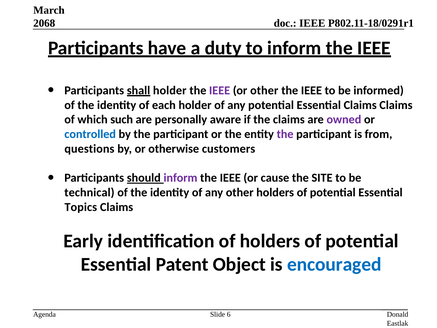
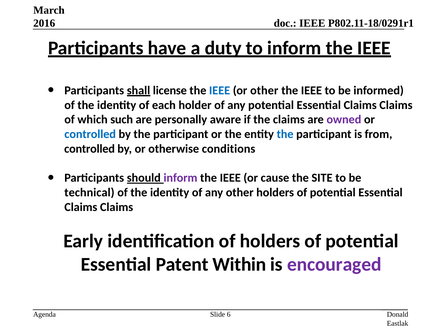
2068: 2068 -> 2016 (44, 23)
shall holder: holder -> license (170, 90)
IEEE colour: purple -> blue (220, 90)
the colour: purple -> blue (285, 134)
questions: questions -> controlled (90, 149)
customers: customers -> conditions (229, 149)
Topics: Topics -> Claims (81, 207)
Object: Object -> Within (239, 264)
encouraged colour: blue -> purple (334, 264)
